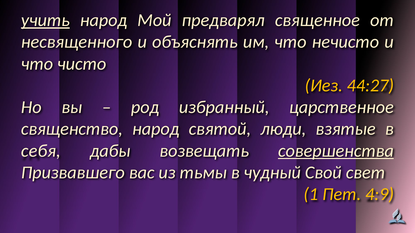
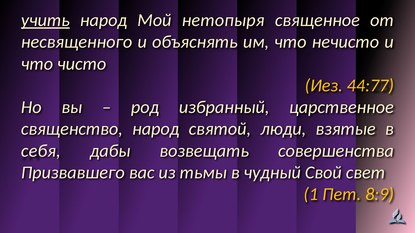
предварял: предварял -> нетопыря (223, 20)
44:27: 44:27 -> 44:77 (370, 86)
совершенства underline: present -> none (336, 151)
4:9: 4:9 -> 8:9 (380, 195)
